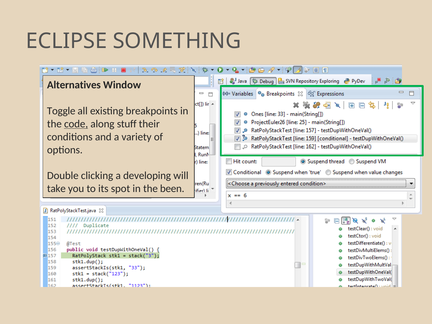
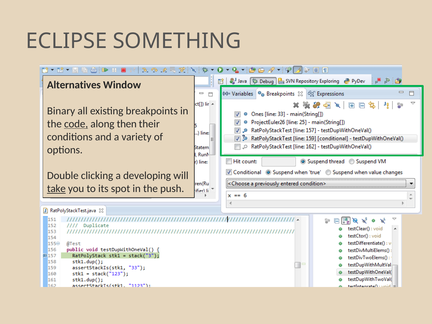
Toggle: Toggle -> Binary (61, 111)
stuff: stuff -> then (127, 124)
take underline: none -> present (56, 189)
been: been -> push (172, 189)
